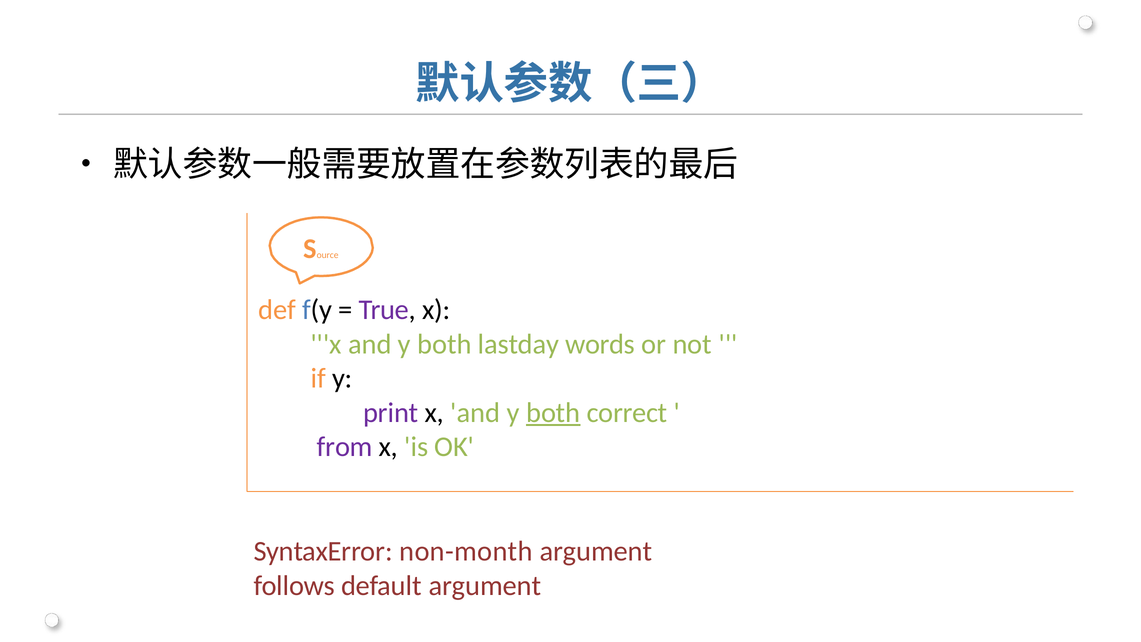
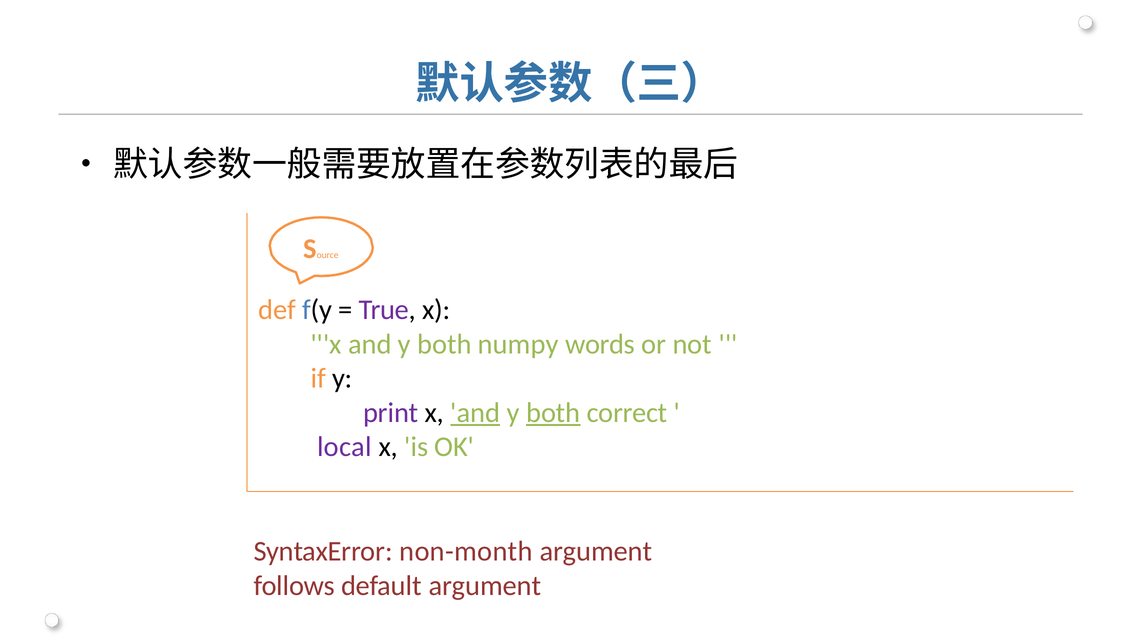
lastday: lastday -> numpy (518, 344)
and underline: none -> present (475, 413)
from: from -> local (344, 447)
